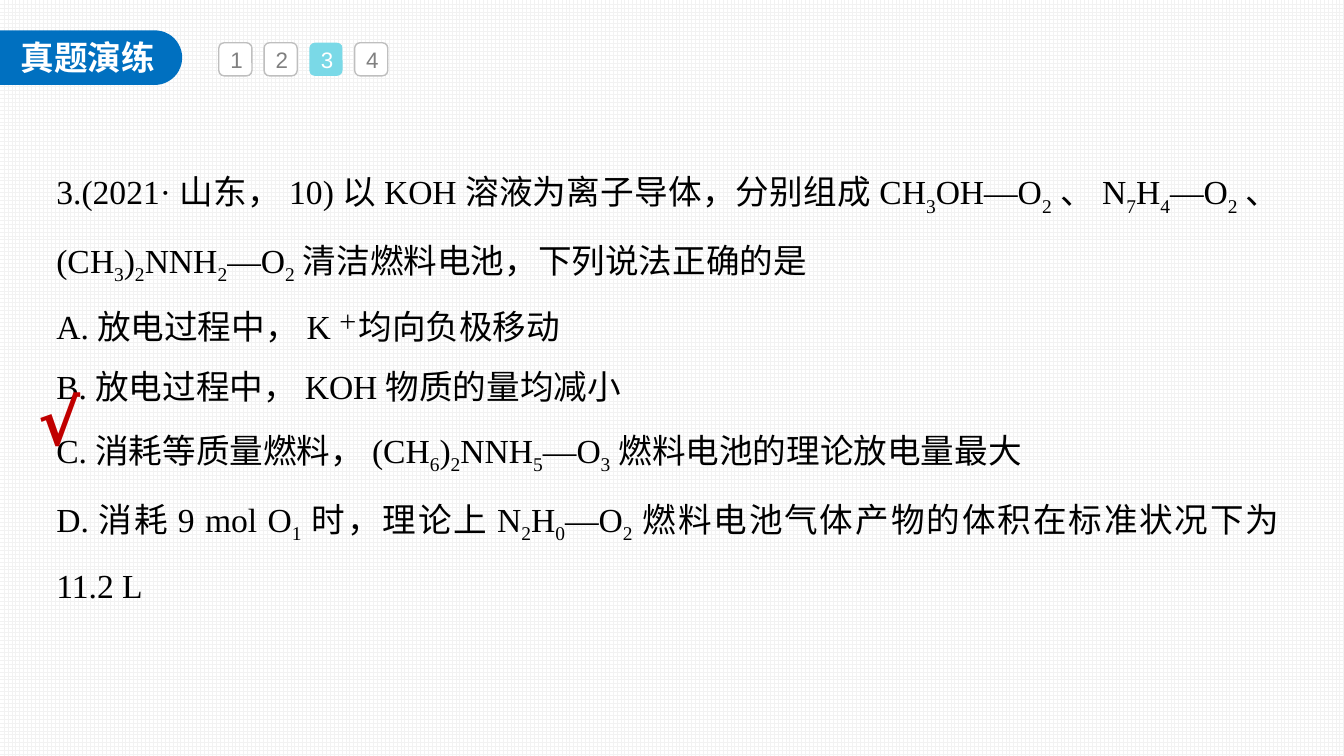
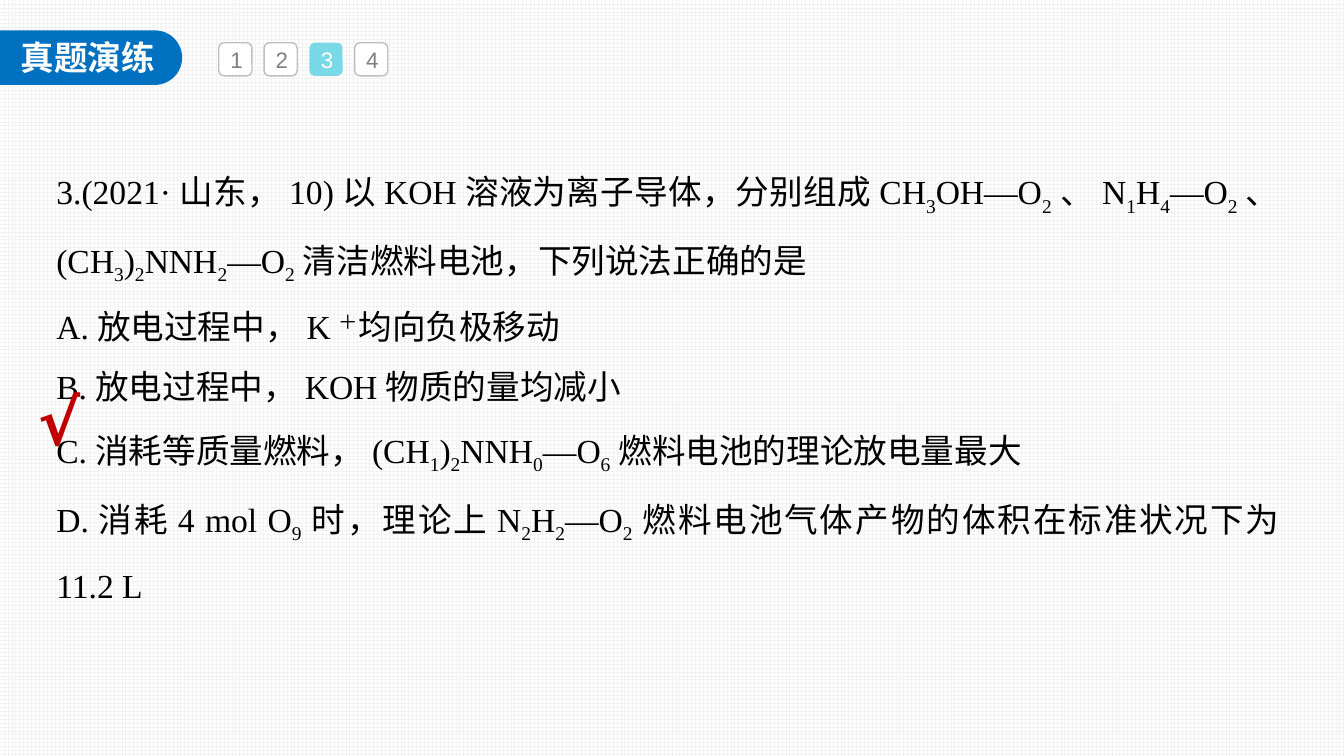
7: 7 -> 1 (1131, 207)
6: 6 -> 1 (435, 465)
5: 5 -> 0 (538, 465)
3: 3 -> 6 (606, 465)
9: 9 -> 4 (186, 521)
1: 1 -> 9 (297, 534)
0: 0 -> 2 (560, 534)
